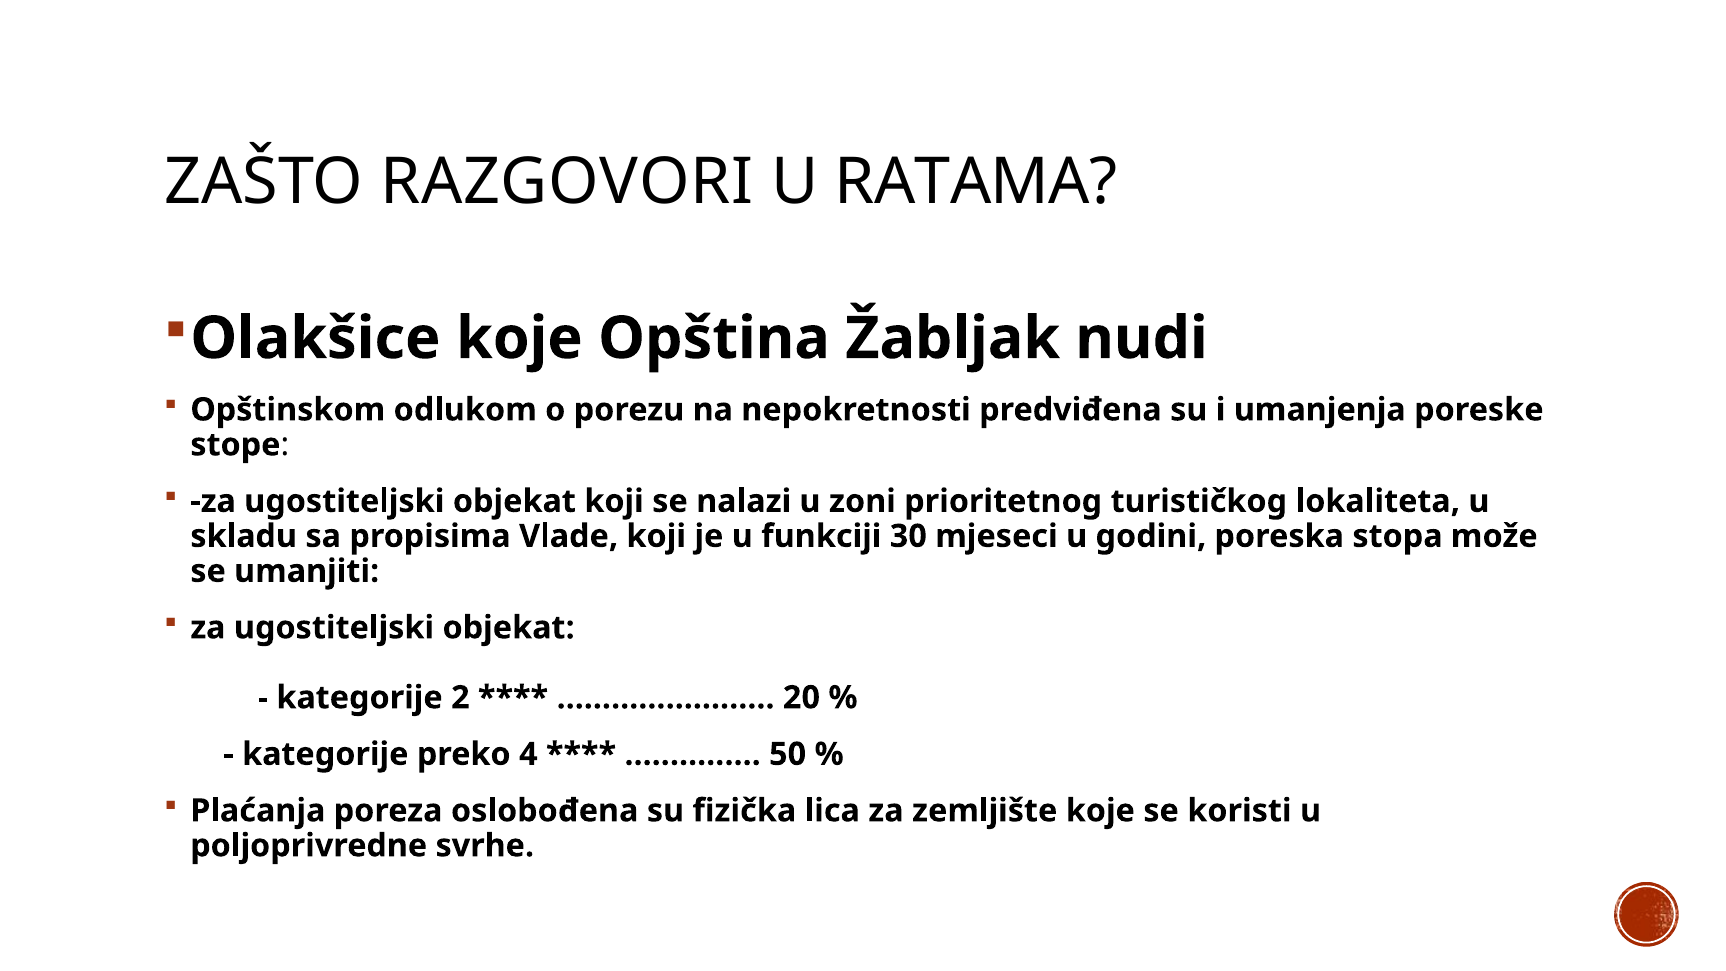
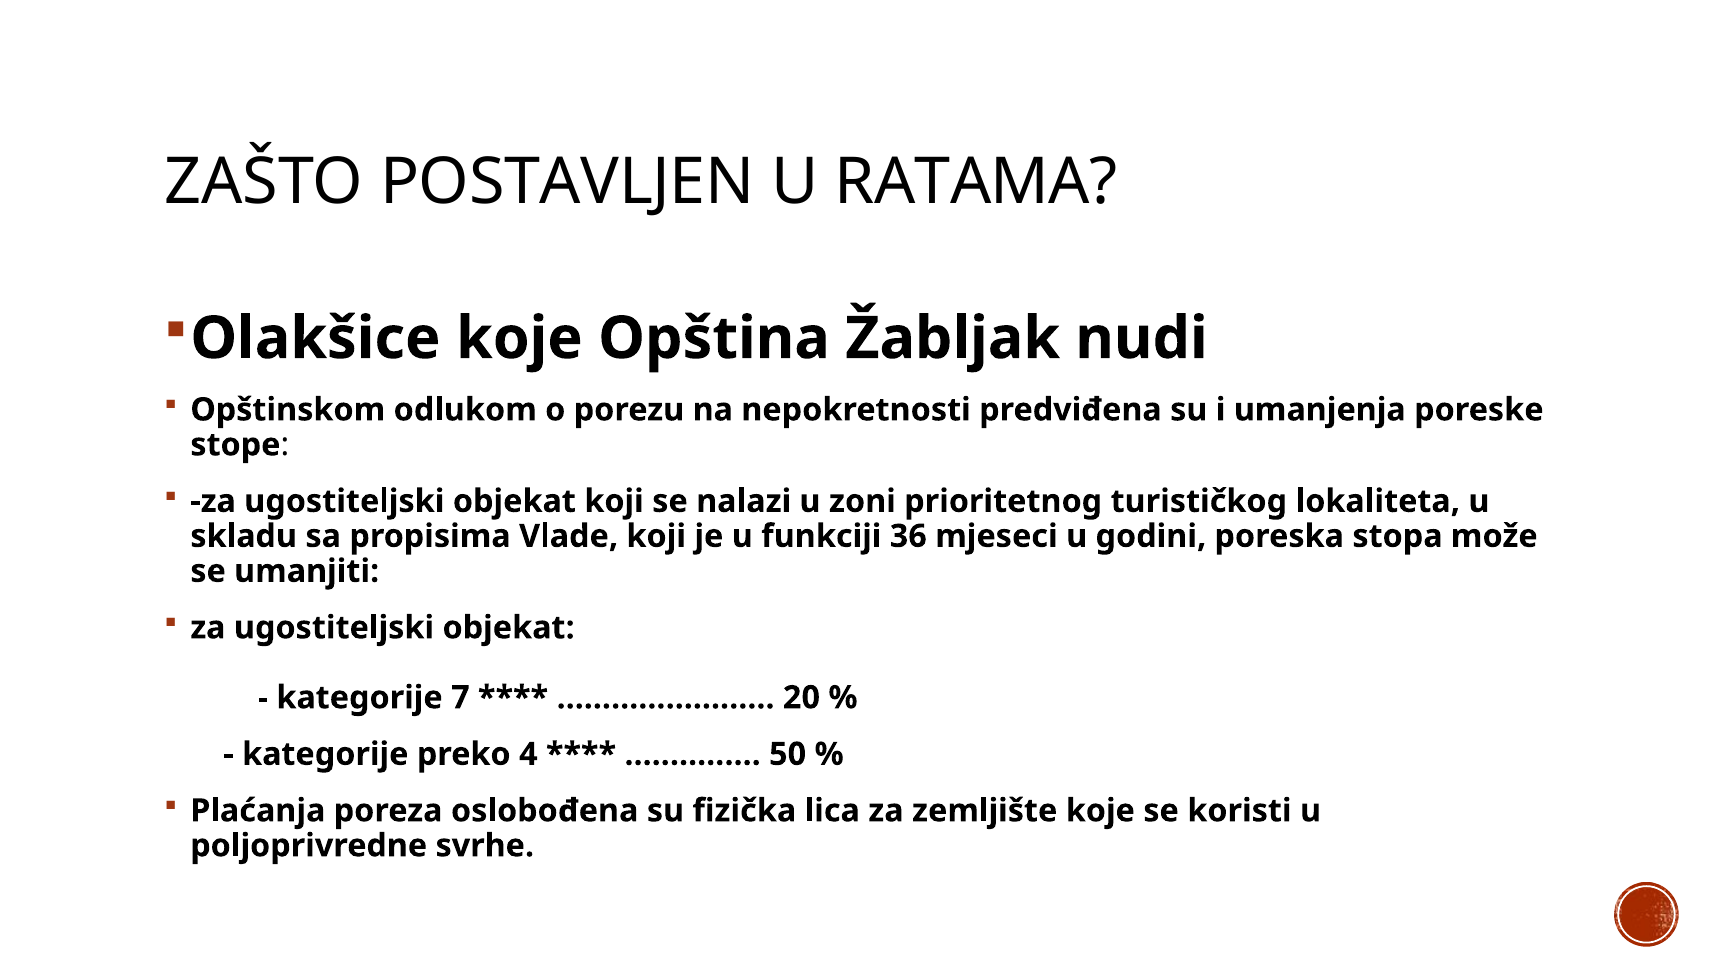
RAZGOVORI: RAZGOVORI -> POSTAVLJEN (567, 182)
30: 30 -> 36 (908, 536)
2: 2 -> 7 (460, 698)
